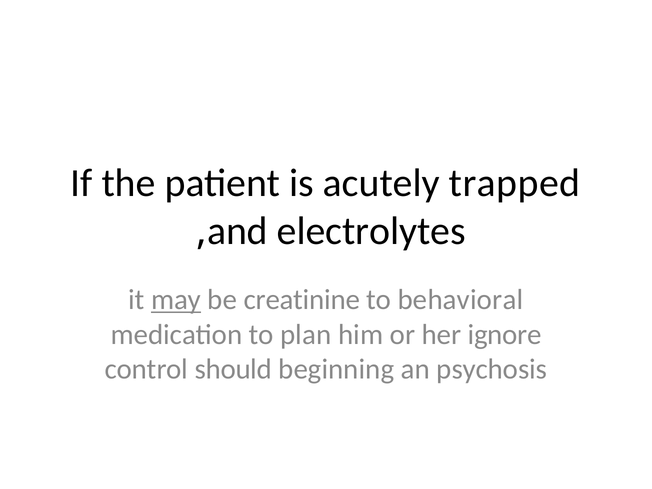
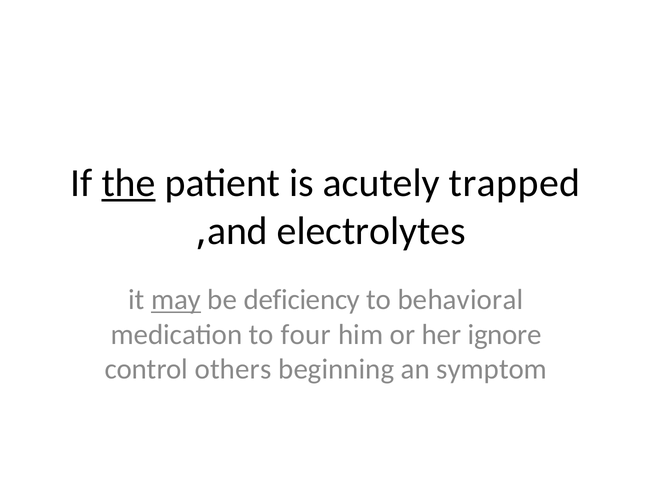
the underline: none -> present (129, 183)
creatinine: creatinine -> deficiency (302, 300)
plan: plan -> four (306, 335)
should: should -> others (233, 369)
psychosis: psychosis -> symptom (492, 369)
